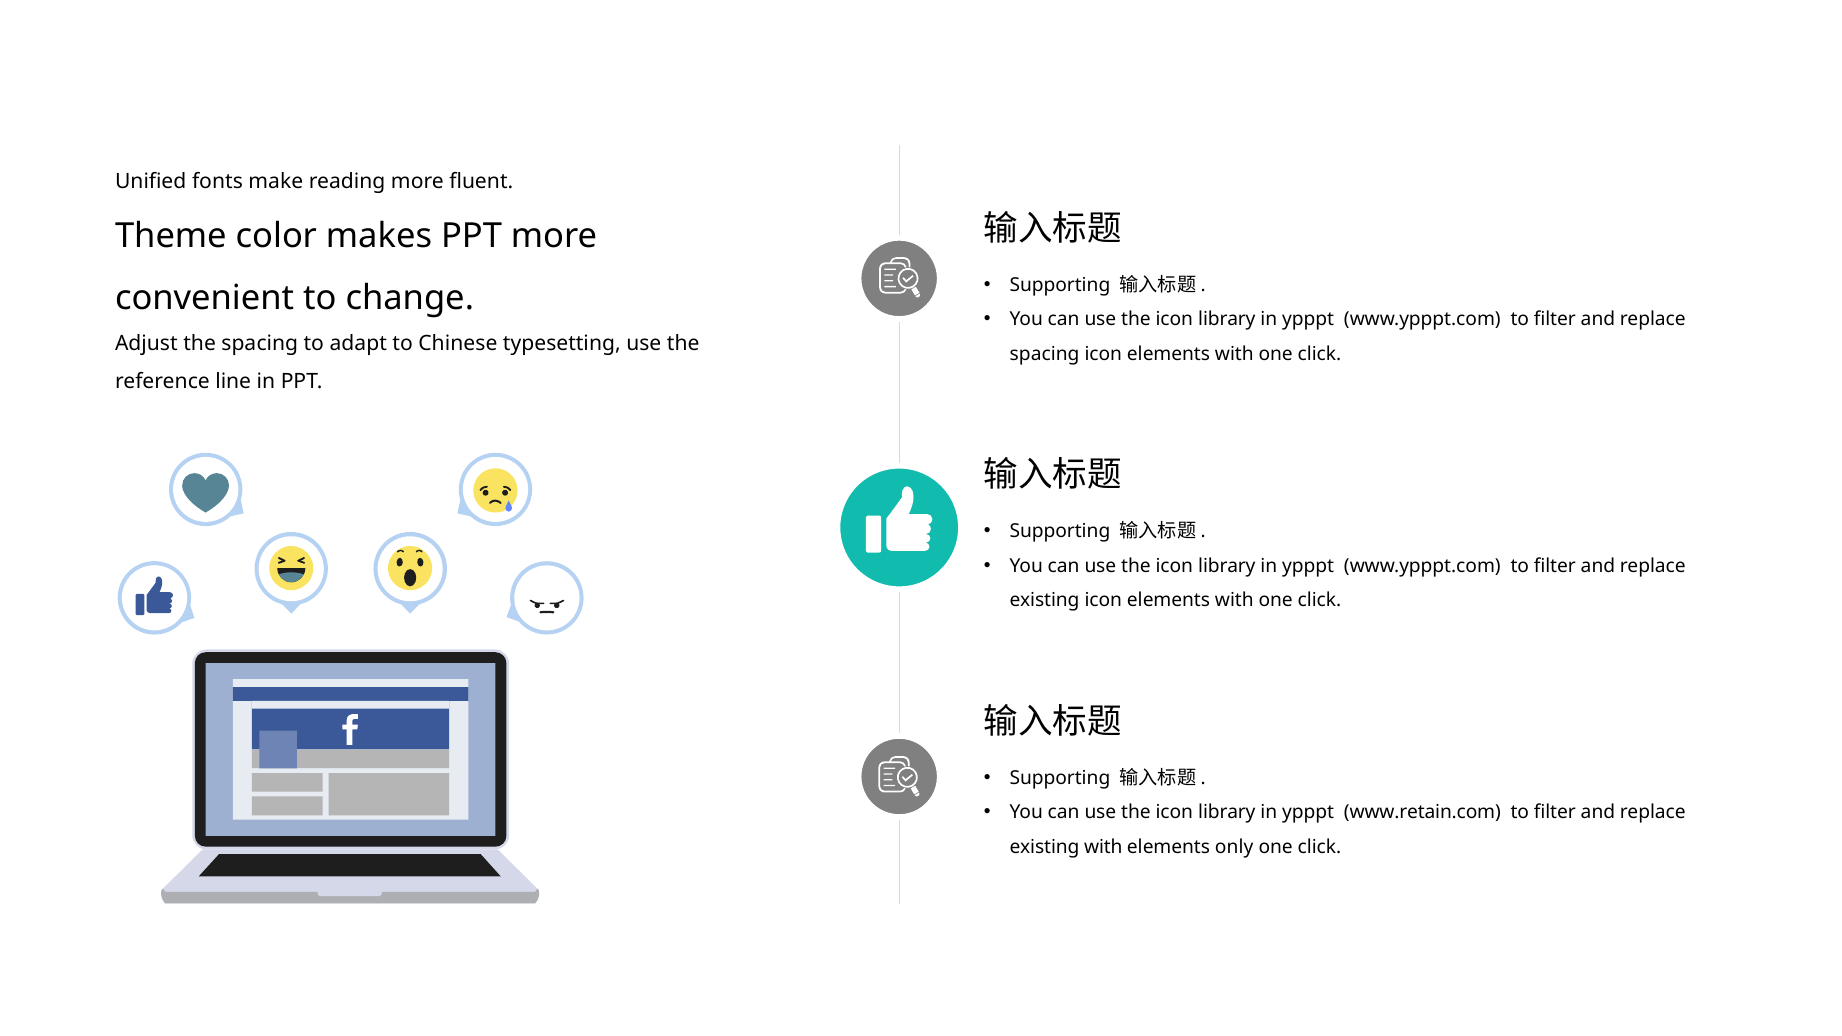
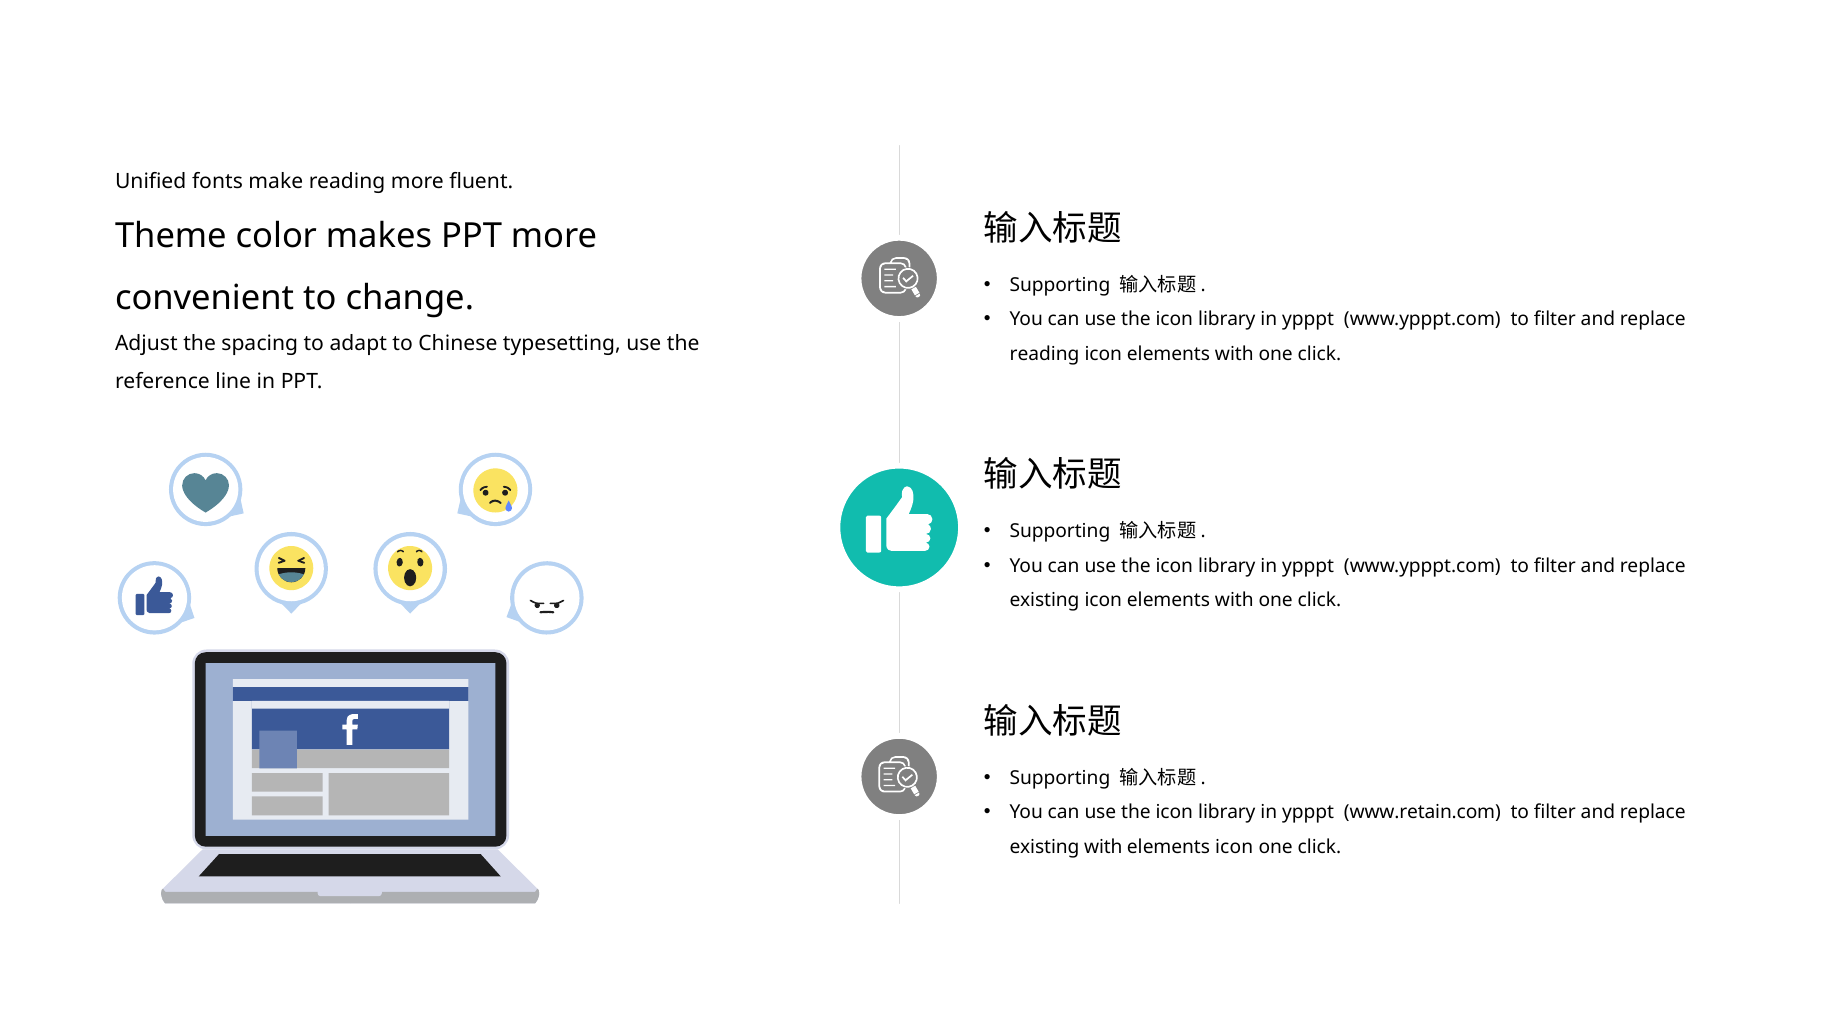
spacing: spacing -> reading (1045, 354)
elements only: only -> icon (1234, 847)
